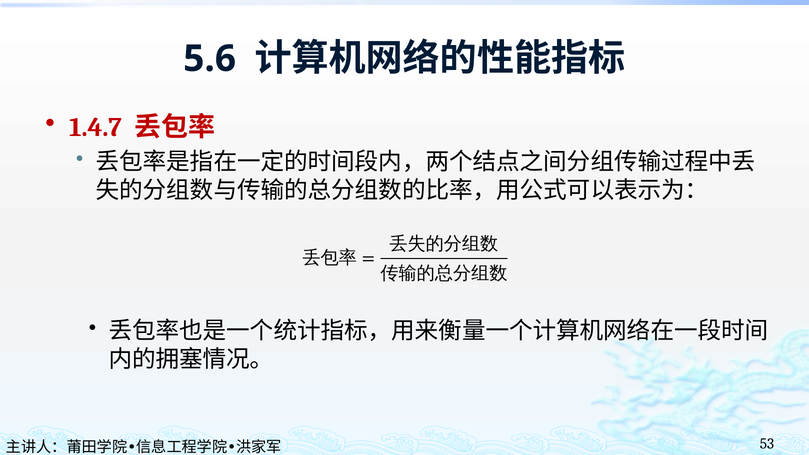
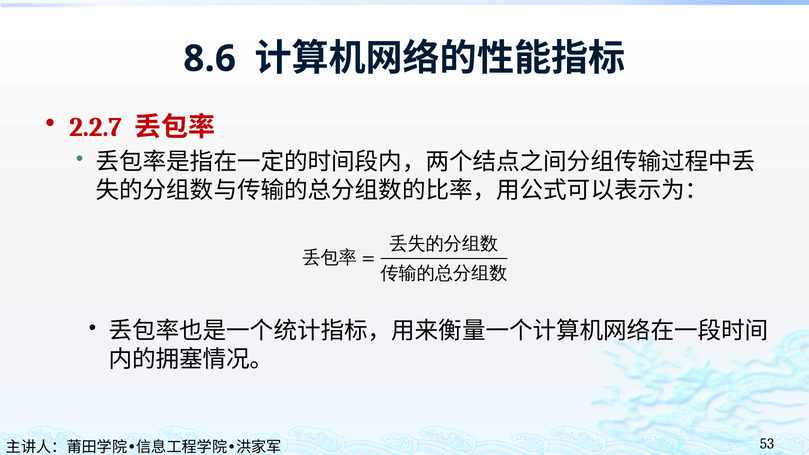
5.6: 5.6 -> 8.6 (210, 59)
1.4.7: 1.4.7 -> 2.2.7 (95, 127)
